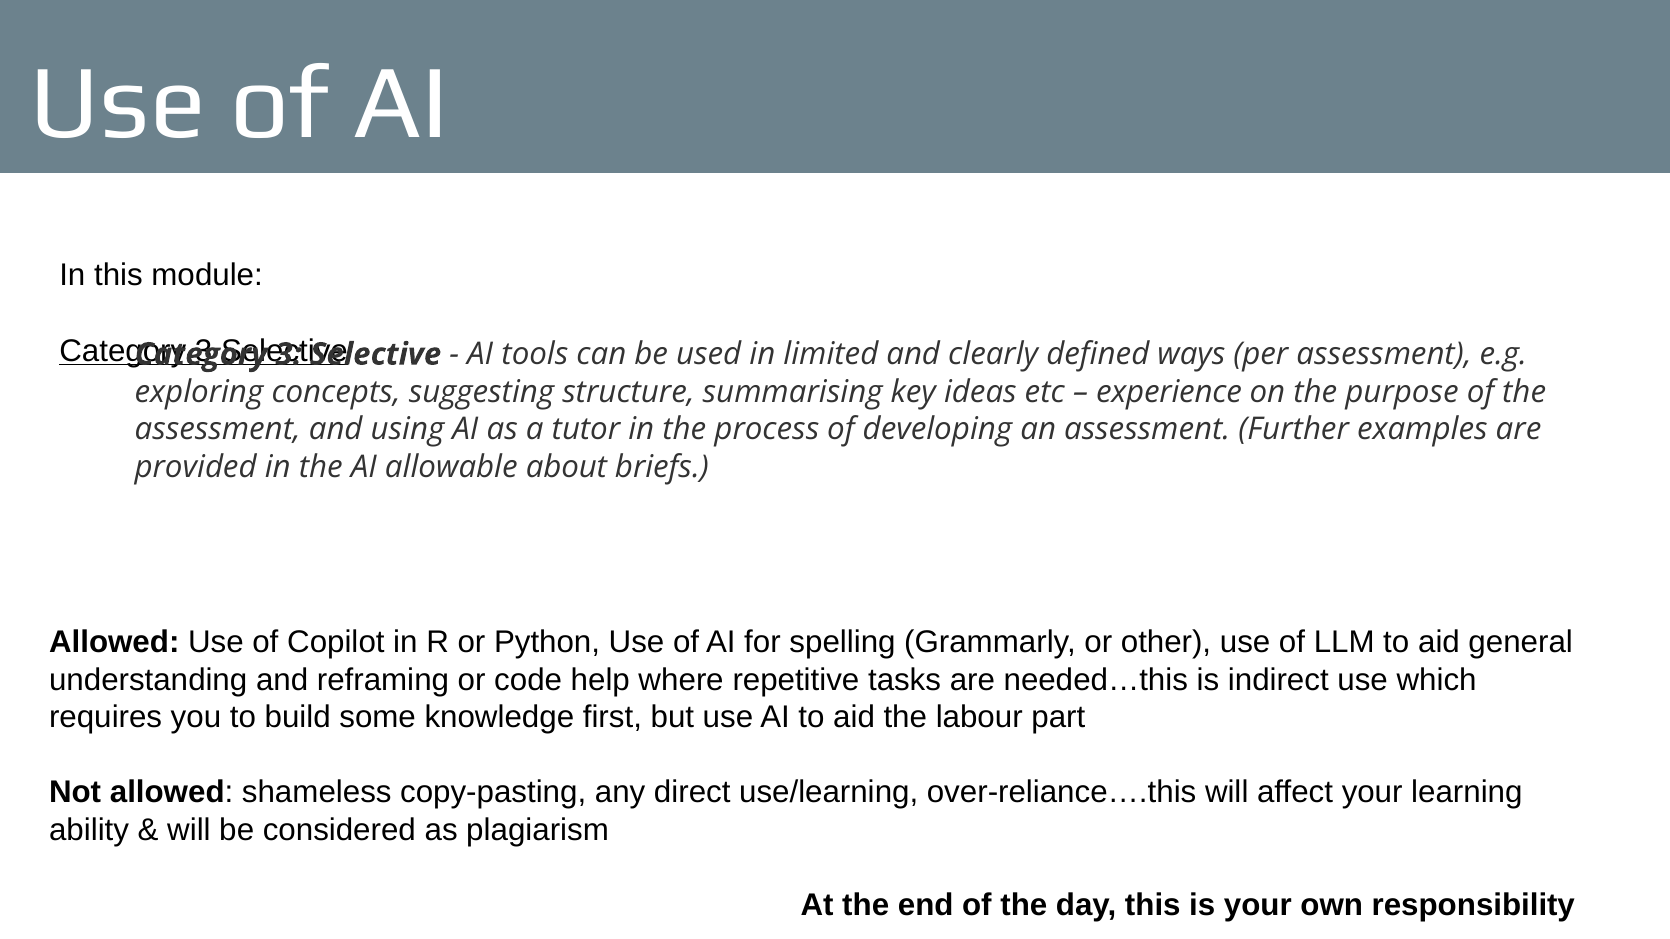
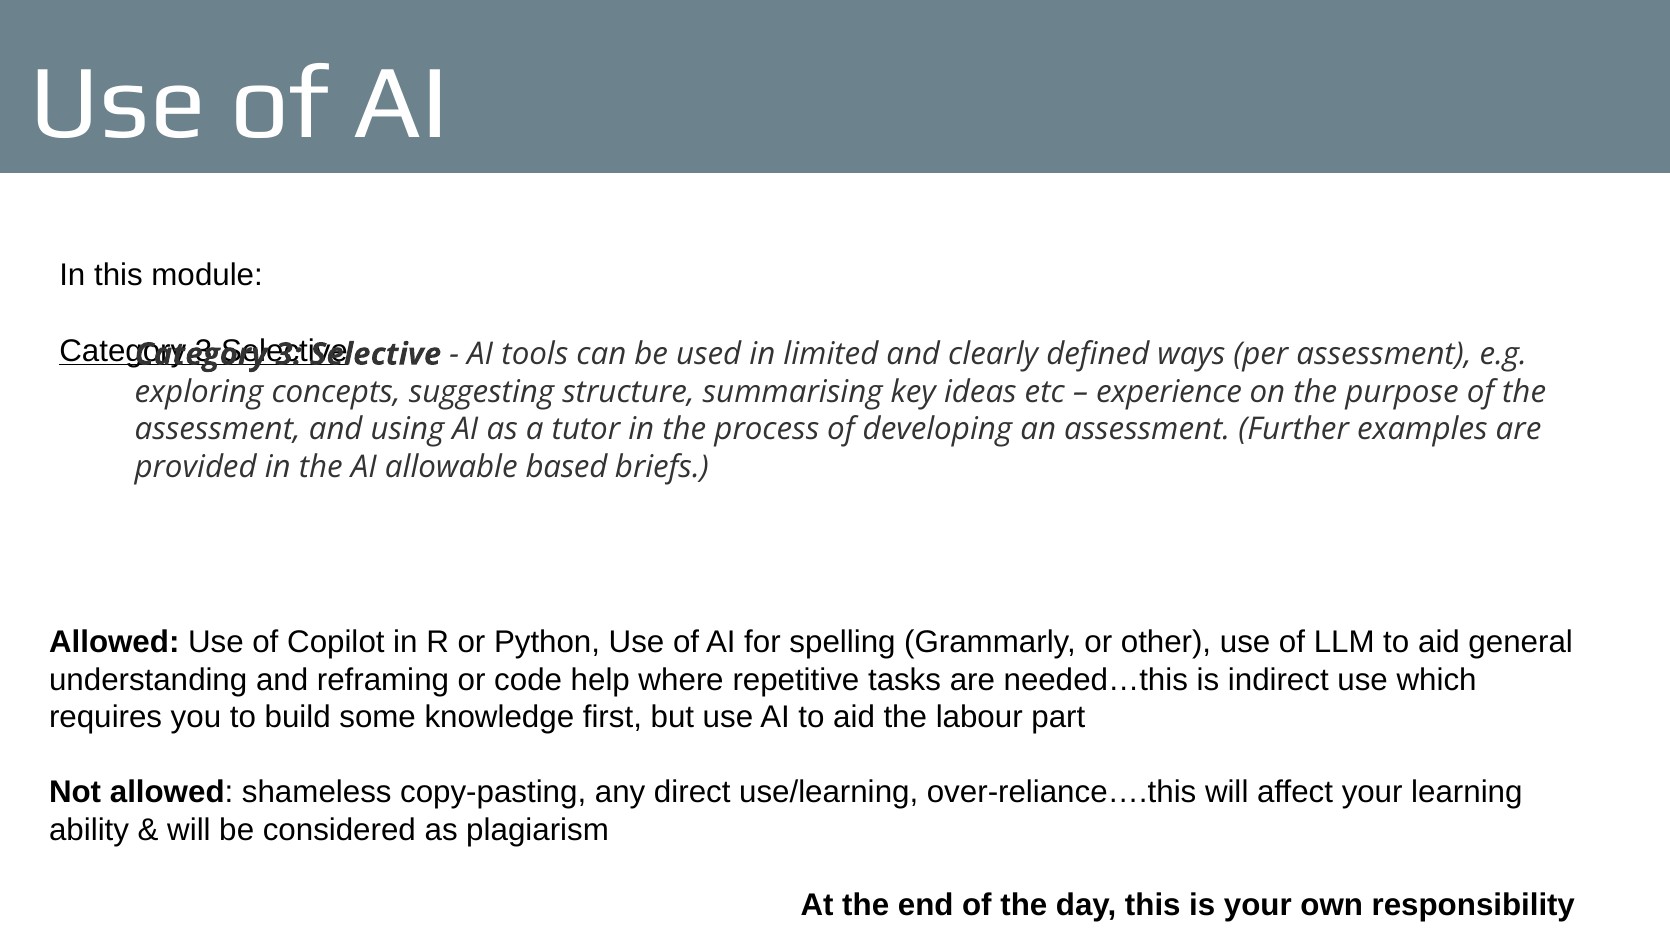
about: about -> based (566, 467)
